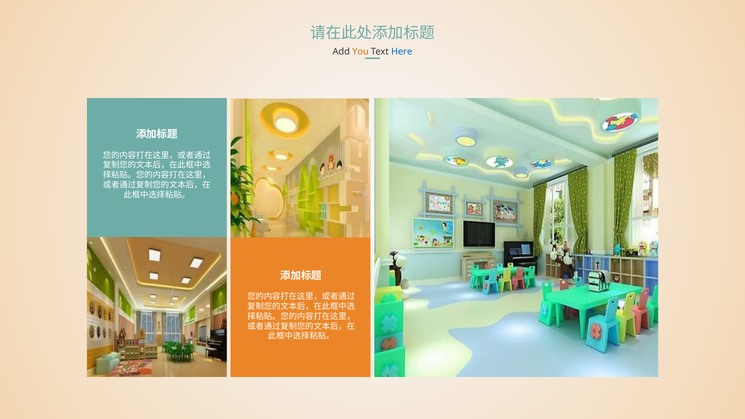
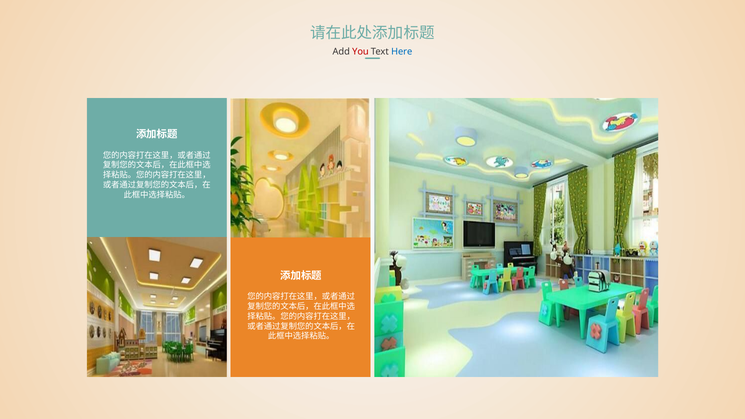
You colour: orange -> red (360, 52)
